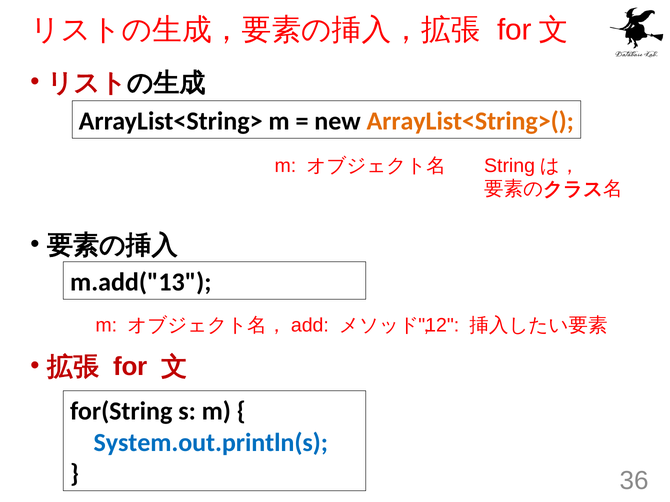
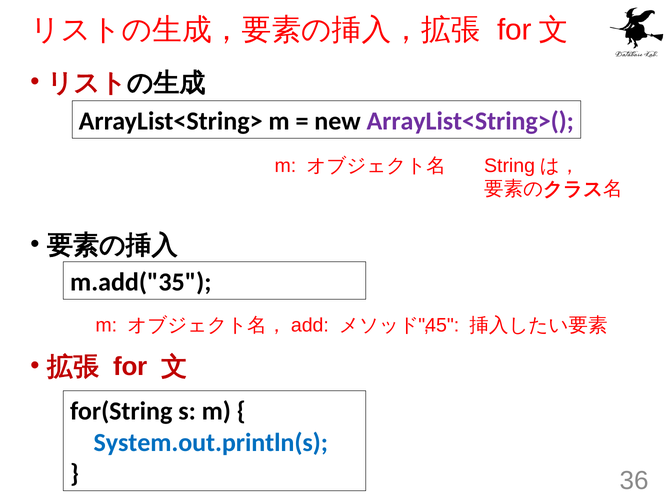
ArrayList<String>( colour: orange -> purple (470, 122)
m.add("13: m.add("13 -> m.add("35 (141, 283)
12: 12 -> 45 (439, 325)
